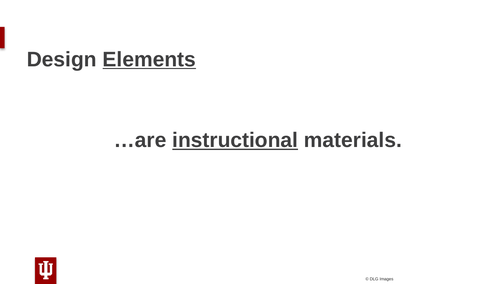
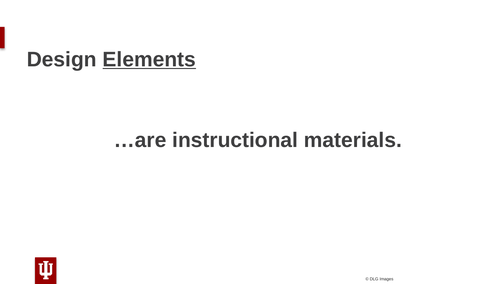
instructional underline: present -> none (235, 140)
